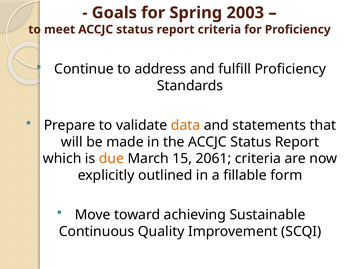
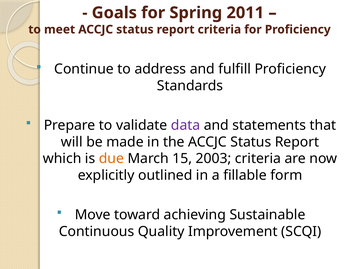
2003: 2003 -> 2011 (245, 13)
data colour: orange -> purple (186, 125)
2061: 2061 -> 2003 (214, 159)
